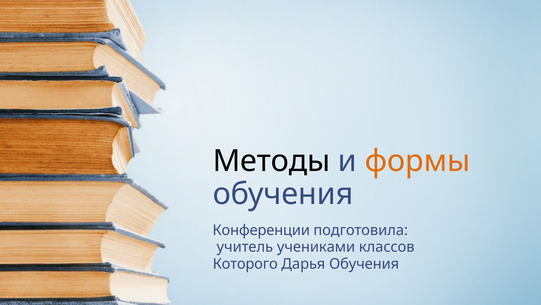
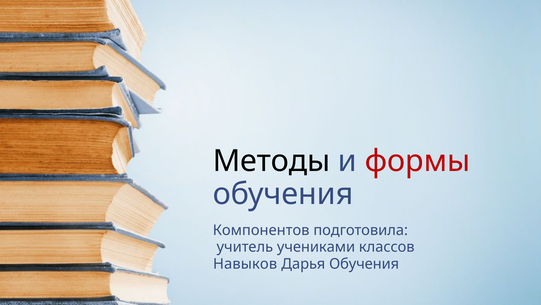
формы colour: orange -> red (417, 161)
Конференции: Конференции -> Компонентов (261, 230)
Которого: Которого -> Навыков (245, 263)
